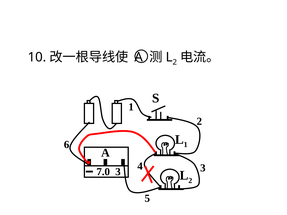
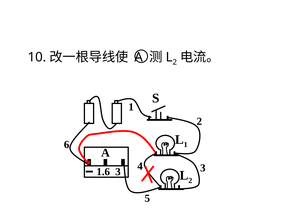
7.0: 7.0 -> 1.6 (103, 172)
